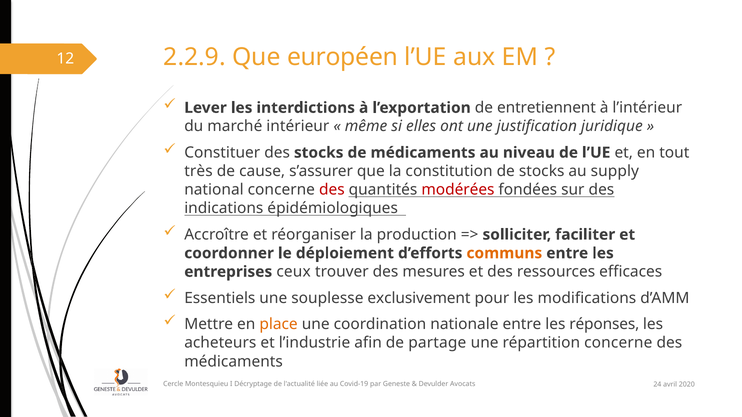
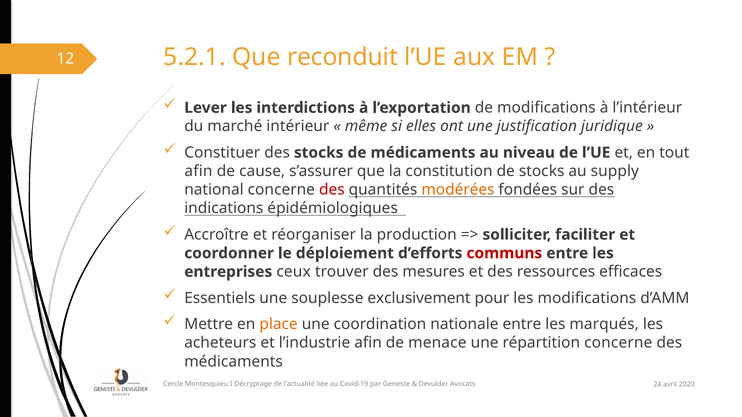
2.2.9: 2.2.9 -> 5.2.1 (195, 57)
européen: européen -> reconduit (343, 57)
de entretiennent: entretiennent -> modifications (546, 108)
très: très -> afin (198, 171)
modérées colour: red -> orange (458, 190)
communs colour: orange -> red (504, 253)
réponses: réponses -> marqués (604, 325)
partage: partage -> menace (437, 343)
